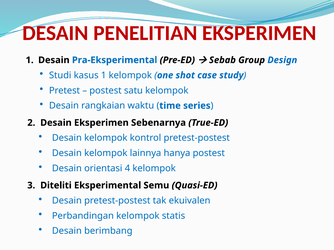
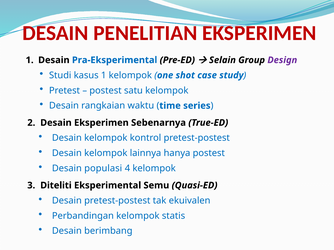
Sebab: Sebab -> Selain (222, 60)
Design colour: blue -> purple (282, 60)
orientasi: orientasi -> populasi (103, 169)
